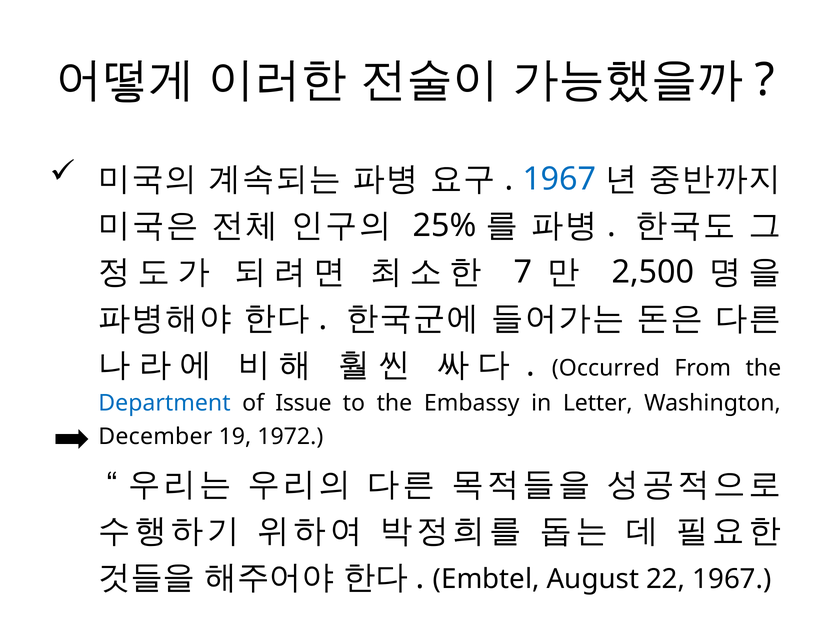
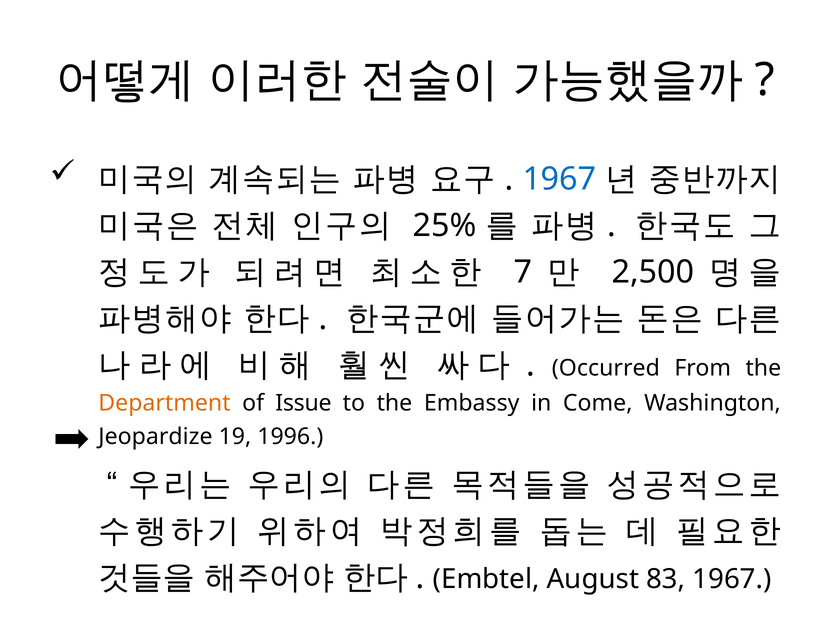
Department colour: blue -> orange (164, 403)
Letter: Letter -> Come (598, 403)
December: December -> Jeopardize (155, 437)
1972: 1972 -> 1996 (290, 437)
22: 22 -> 83 (666, 579)
